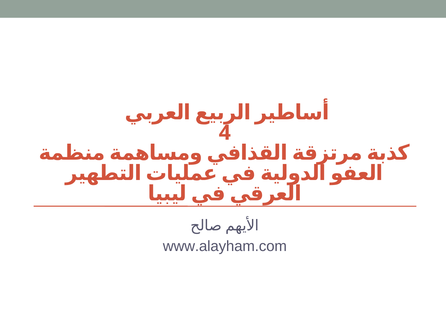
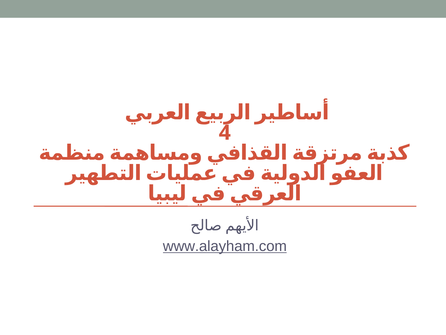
www.alayham.com underline: none -> present (225, 246)
